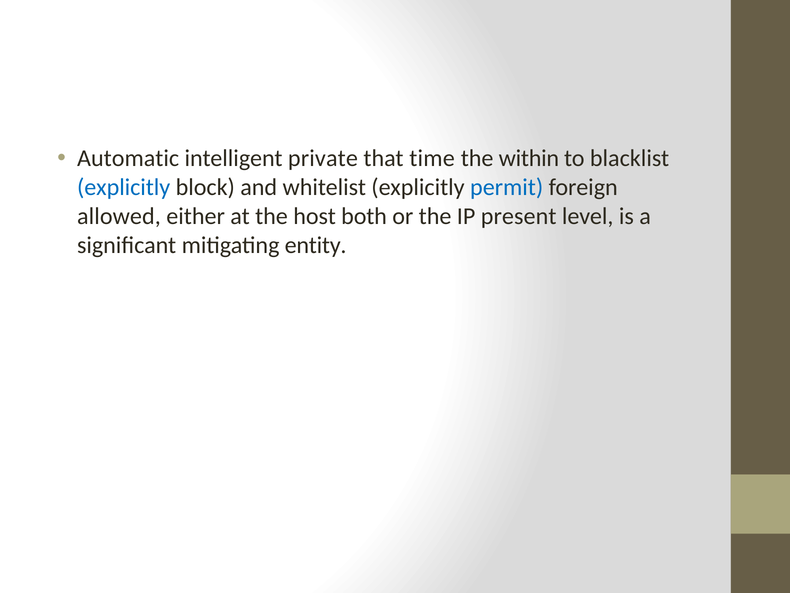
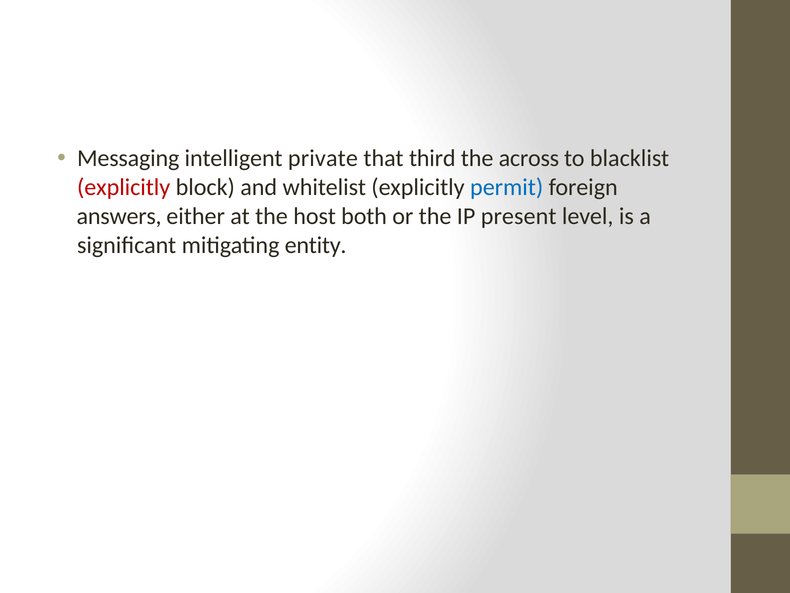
Automatic: Automatic -> Messaging (128, 158)
time: time -> third (432, 158)
within: within -> across (529, 158)
explicitly colour: blue -> red (124, 187)
allowed: allowed -> answers (119, 216)
